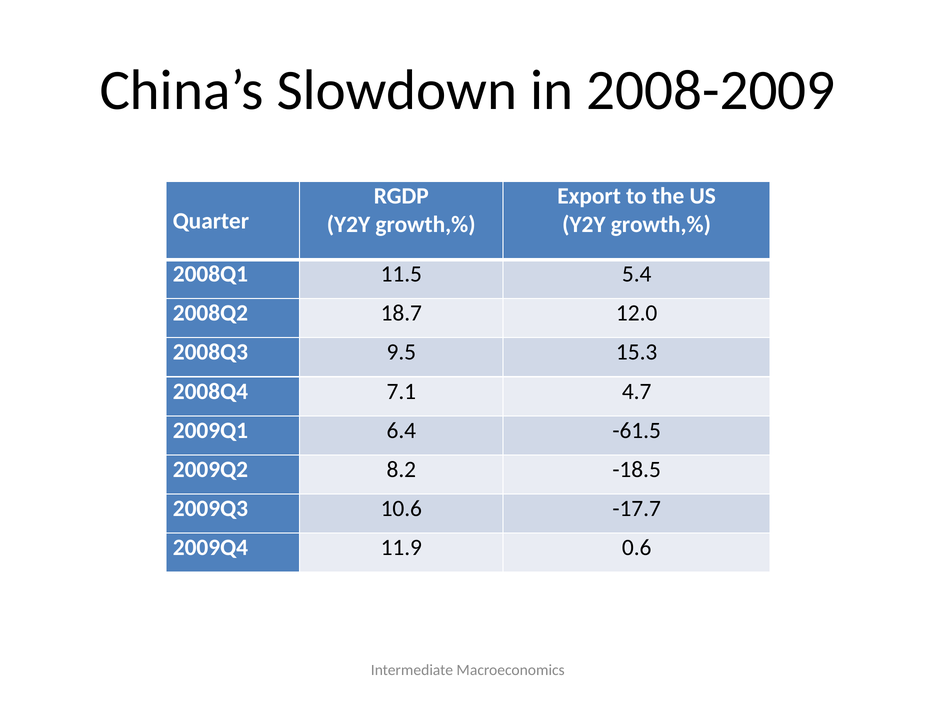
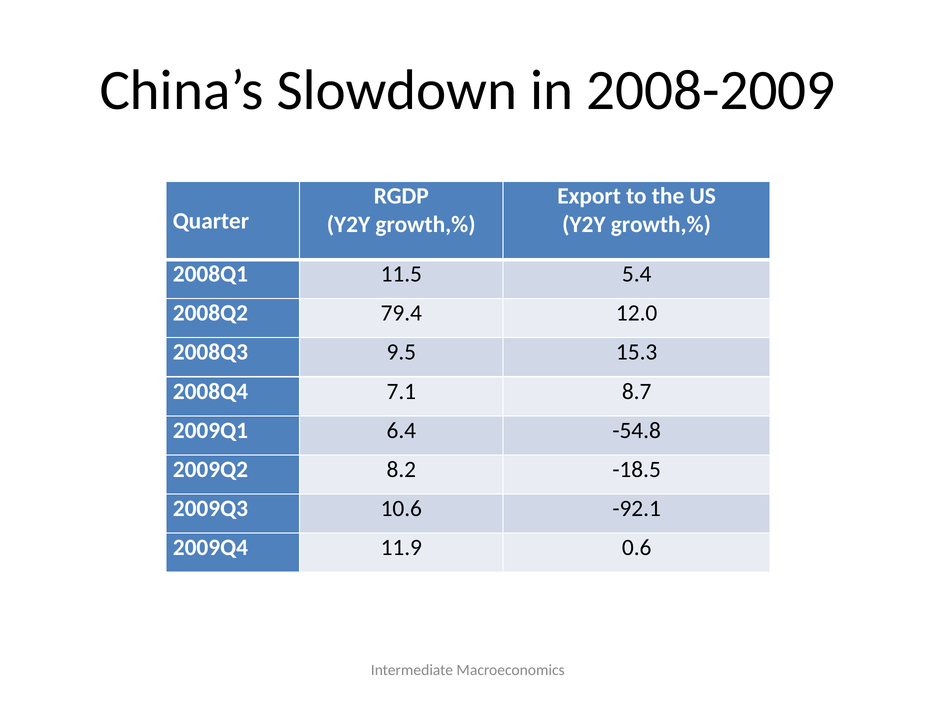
18.7: 18.7 -> 79.4 (401, 313)
4.7: 4.7 -> 8.7 (637, 391)
-61.5: -61.5 -> -54.8 (637, 430)
-17.7: -17.7 -> -92.1 (637, 509)
